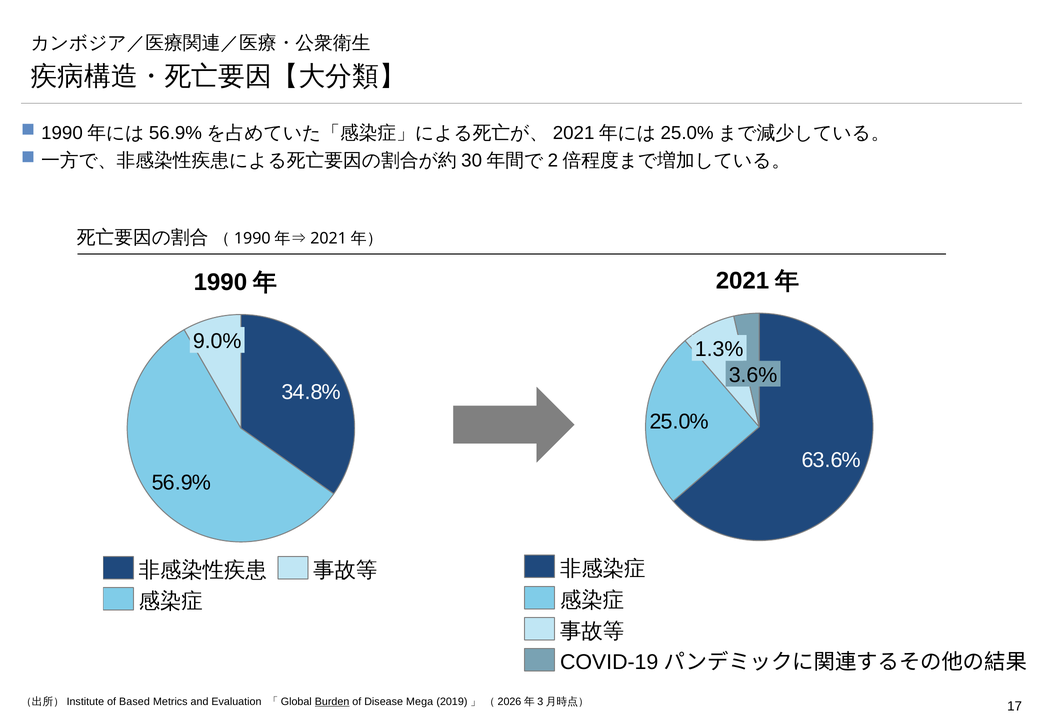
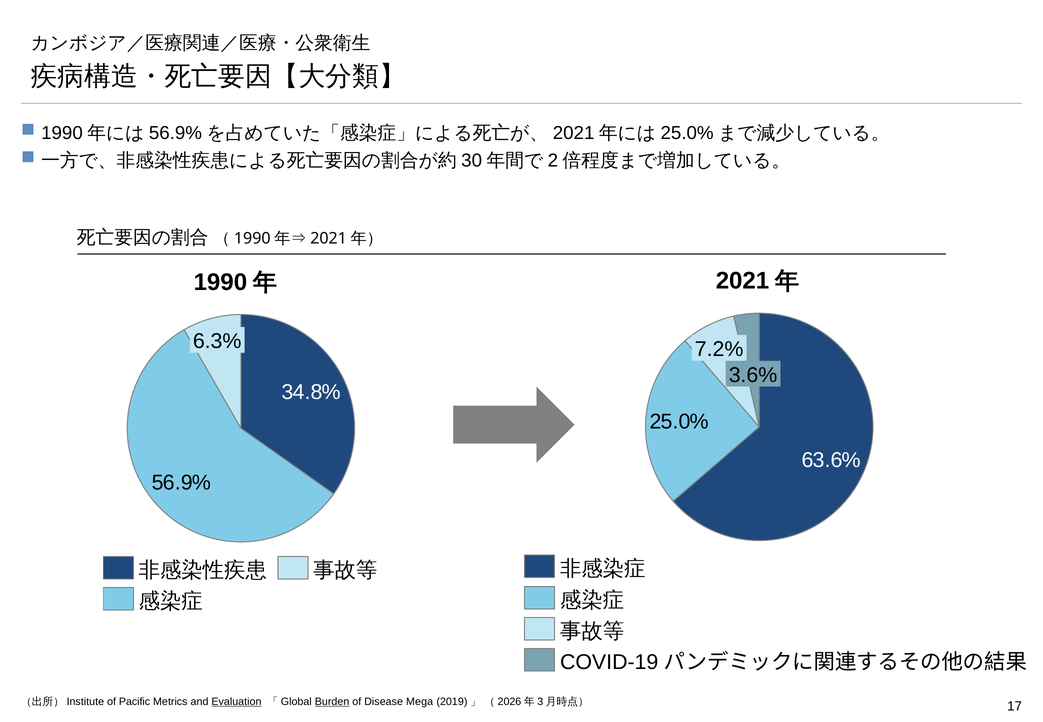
9.0%: 9.0% -> 6.3% (217, 341)
1.3%: 1.3% -> 7.2% (719, 349)
Based: Based -> Pacific (135, 702)
Evaluation underline: none -> present (236, 702)
